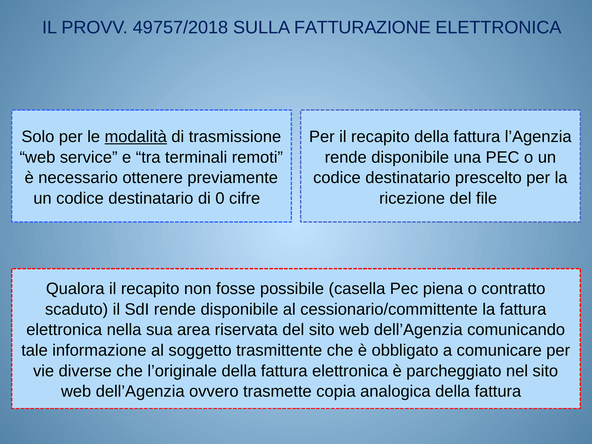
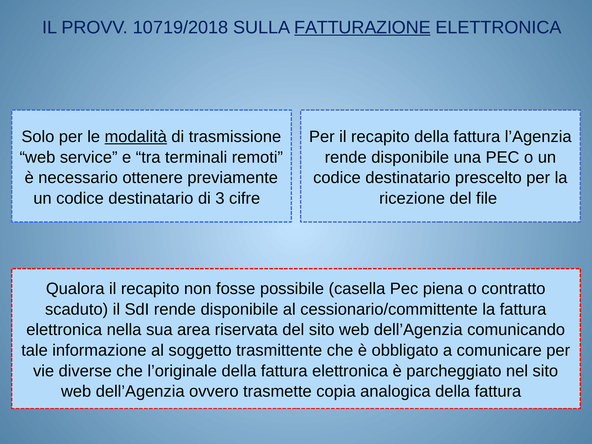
49757/2018: 49757/2018 -> 10719/2018 (181, 27)
FATTURAZIONE underline: none -> present (362, 27)
0: 0 -> 3 (220, 198)
